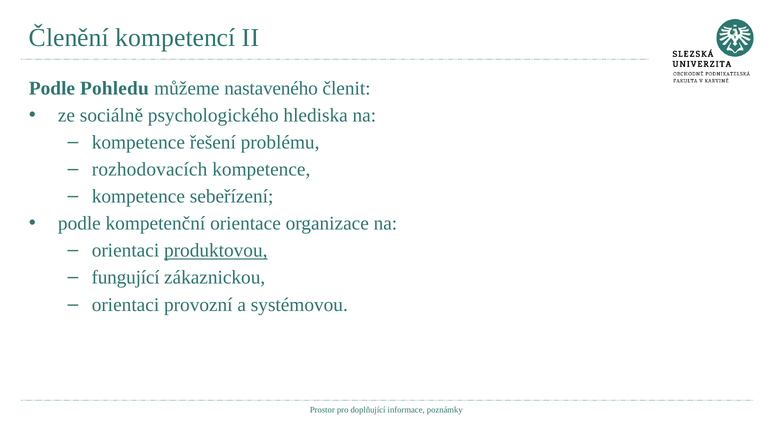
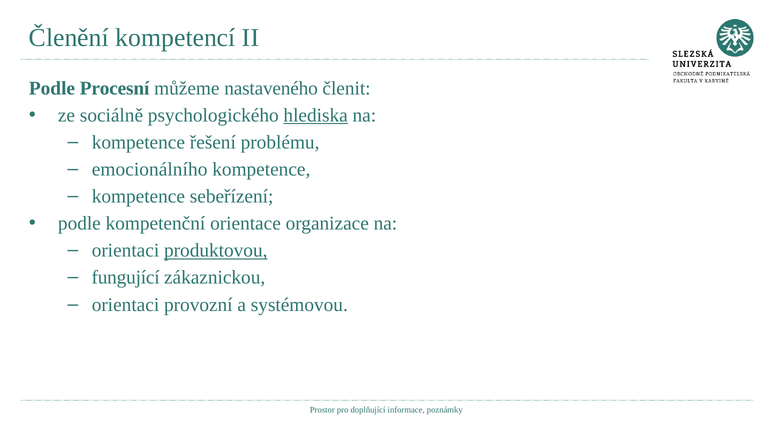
Pohledu: Pohledu -> Procesní (115, 88)
hlediska underline: none -> present (316, 115)
rozhodovacích: rozhodovacích -> emocionálního (150, 169)
